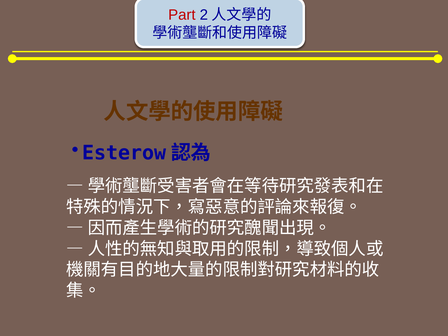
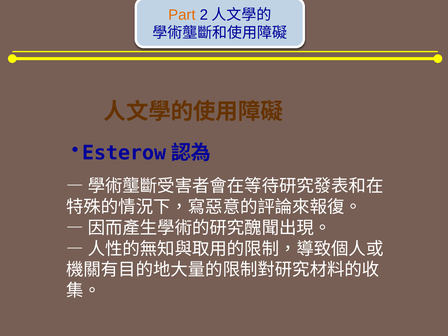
Part colour: red -> orange (182, 15)
